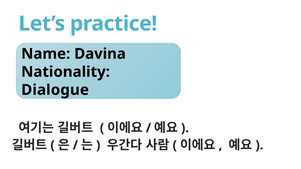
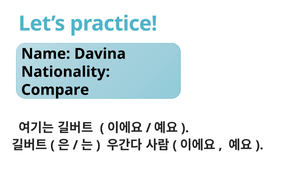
Dialogue: Dialogue -> Compare (55, 90)
